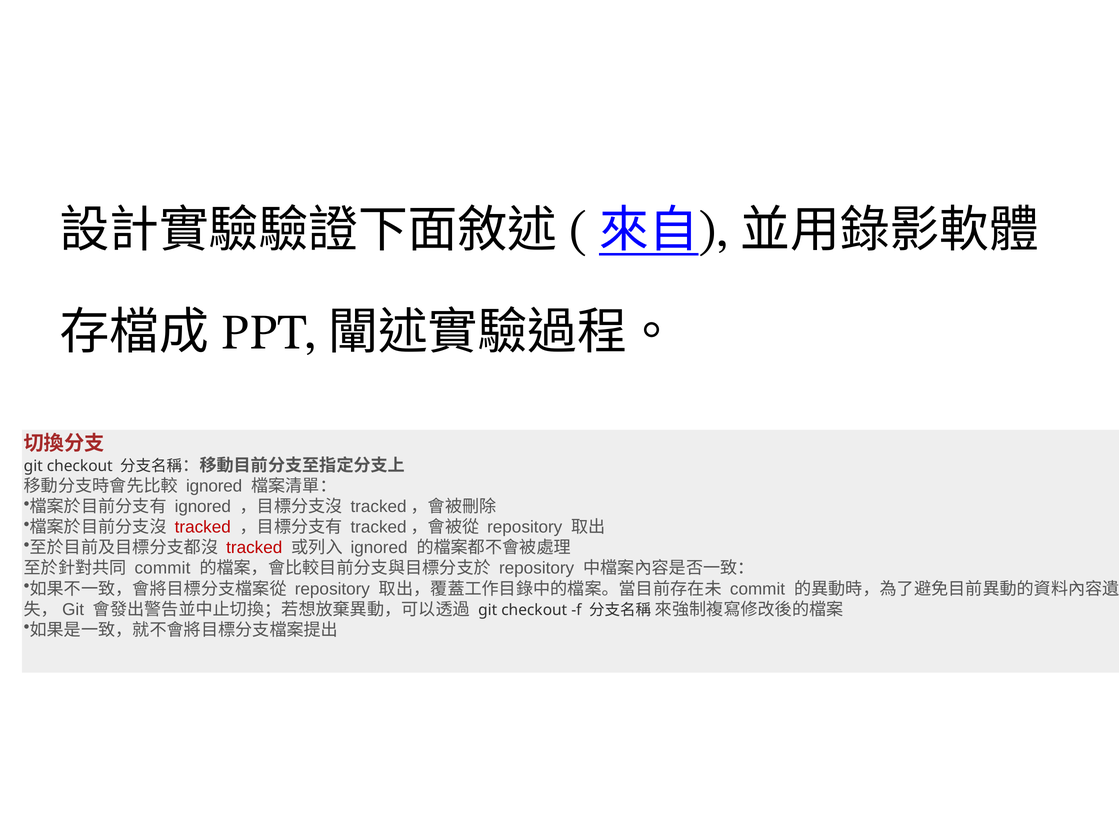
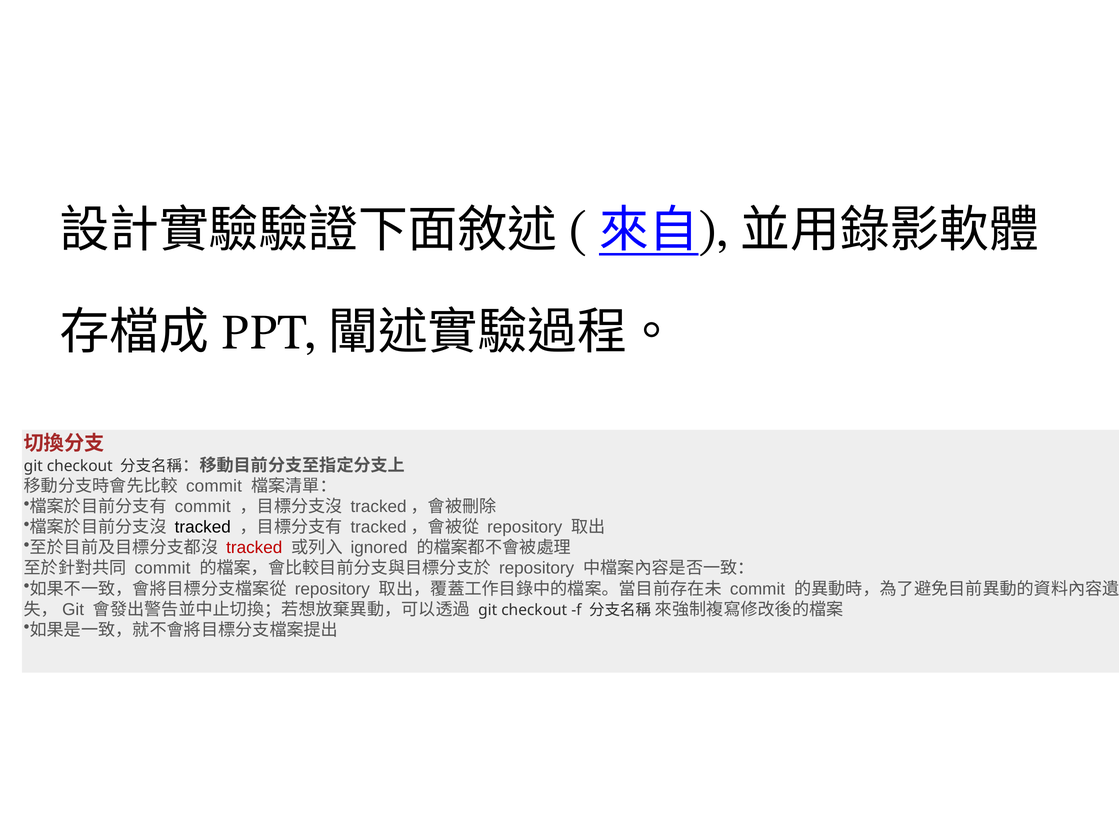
ignored: ignored -> commit (214, 486)
ignored: ignored -> commit (203, 506)
tracked colour: red -> black (203, 527)
